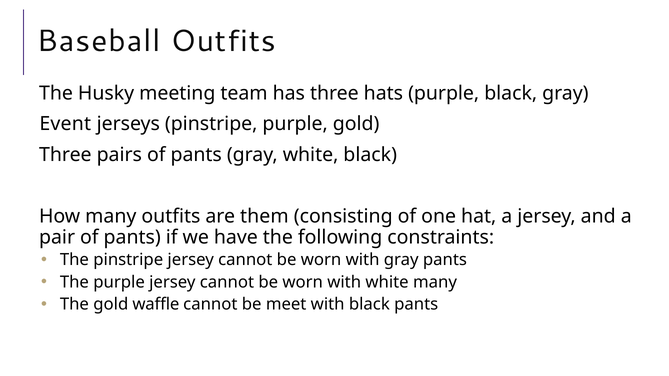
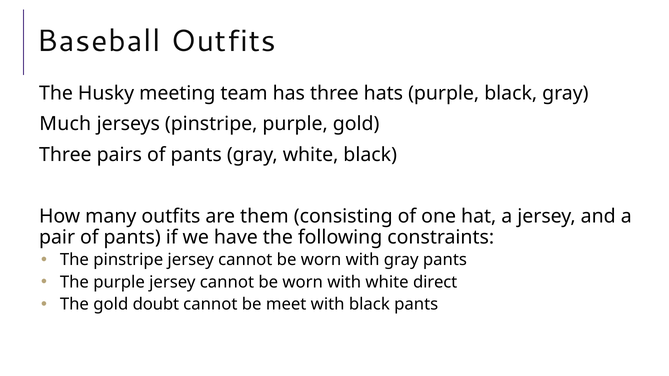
Event: Event -> Much (65, 124)
white many: many -> direct (435, 282)
waffle: waffle -> doubt (156, 305)
